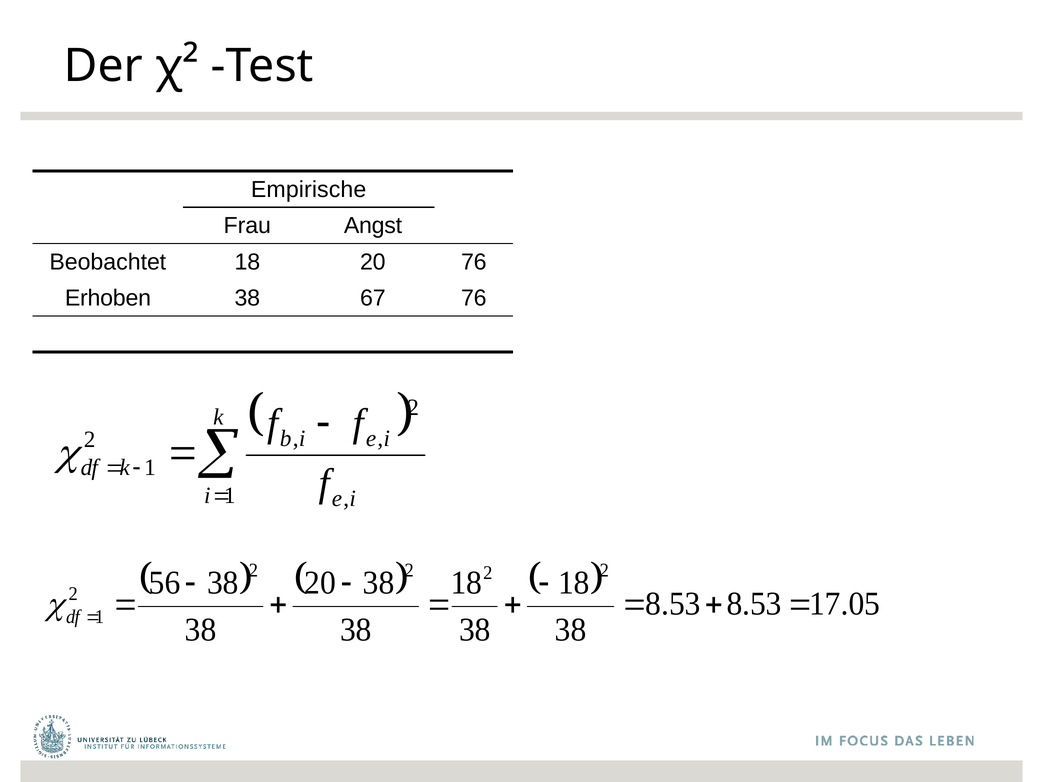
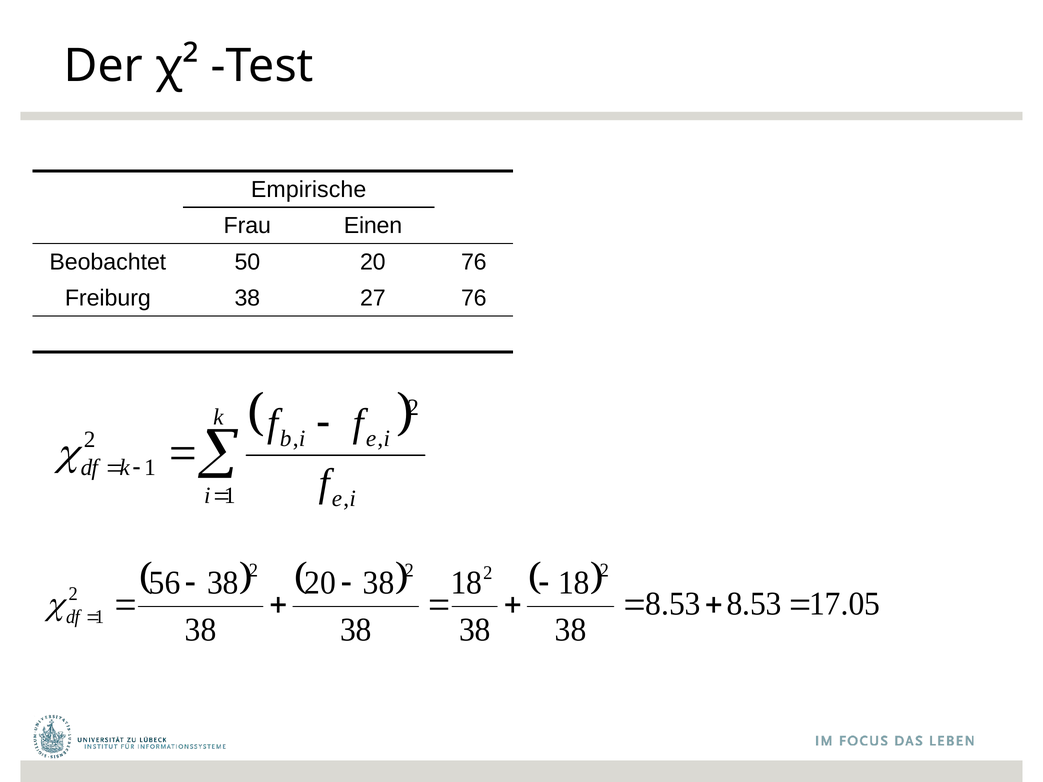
Angst: Angst -> Einen (373, 226)
Beobachtet 18: 18 -> 50 (247, 262)
Erhoben: Erhoben -> Freiburg (108, 298)
67: 67 -> 27 (373, 298)
